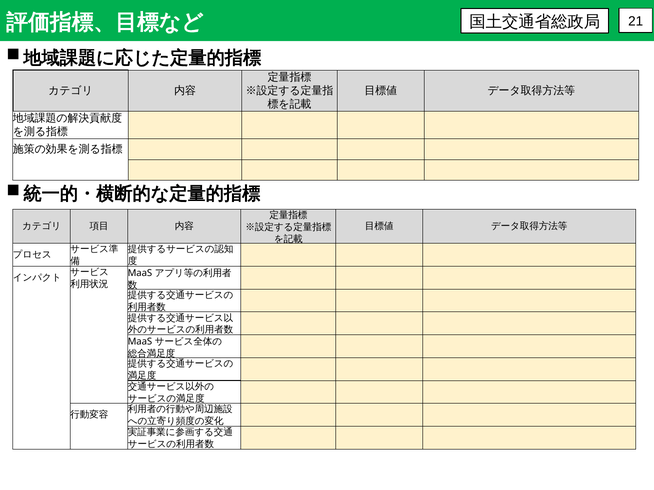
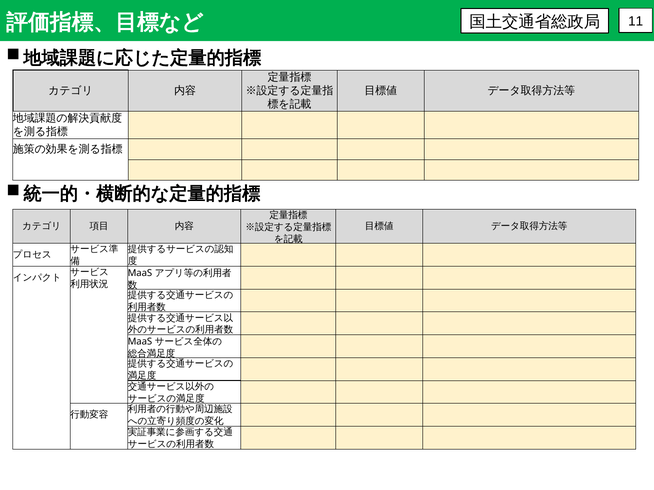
21: 21 -> 11 (636, 21)
